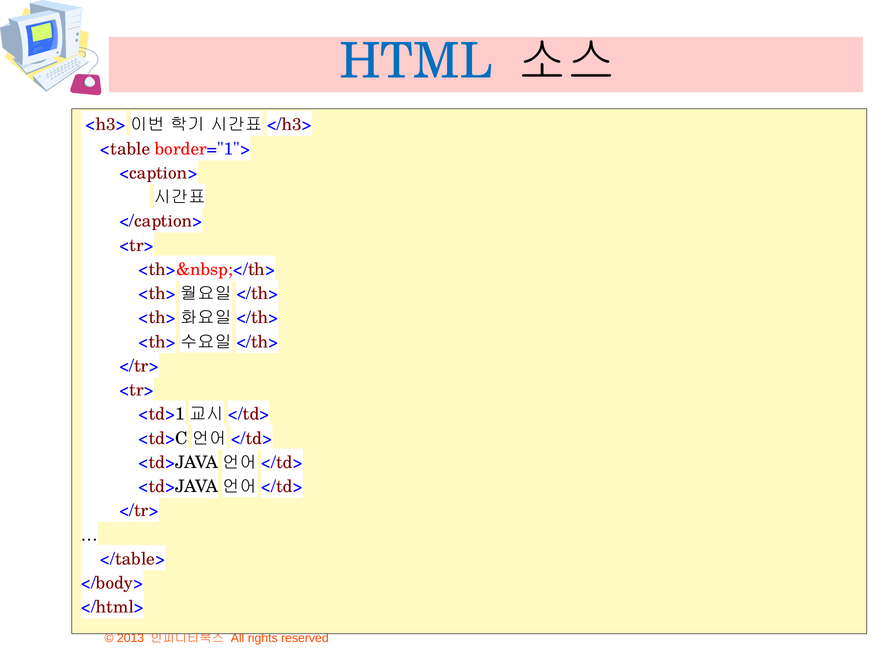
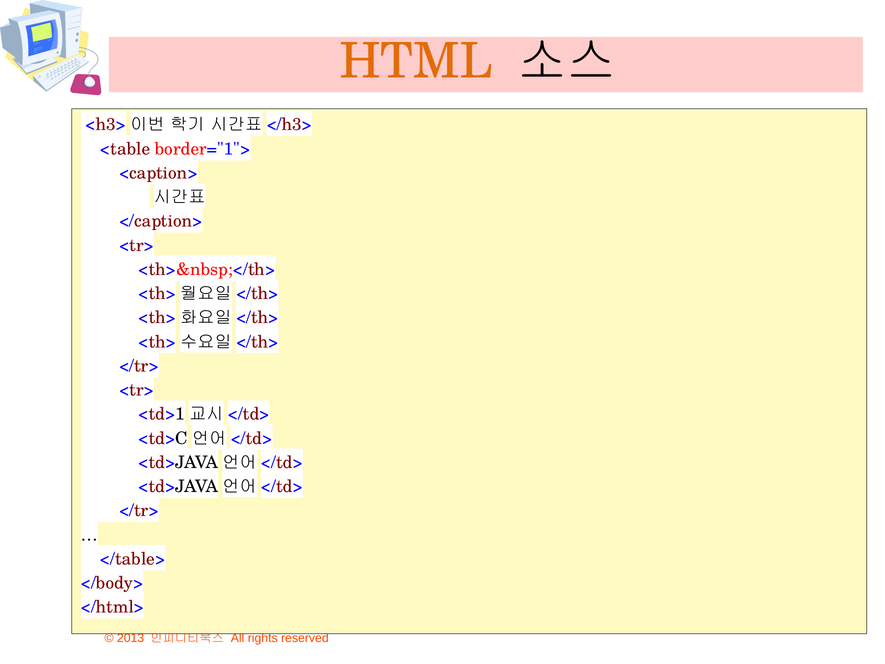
HTML colour: blue -> orange (416, 62)
